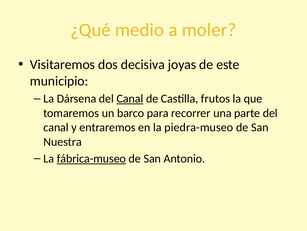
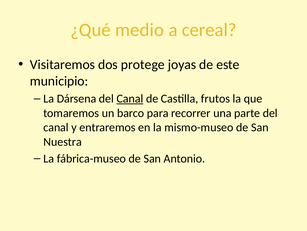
moler: moler -> cereal (209, 30)
decisiva: decisiva -> protege (143, 64)
piedra-museo: piedra-museo -> mismo-museo (199, 127)
fábrica-museo underline: present -> none (91, 158)
